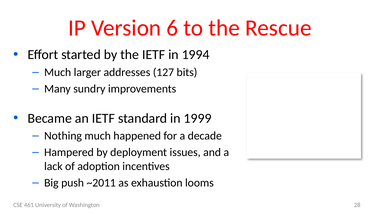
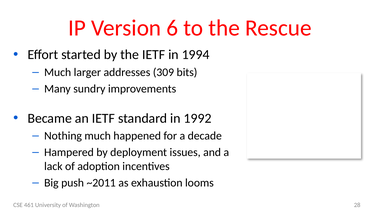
127: 127 -> 309 (163, 72)
1999: 1999 -> 1992 (198, 118)
